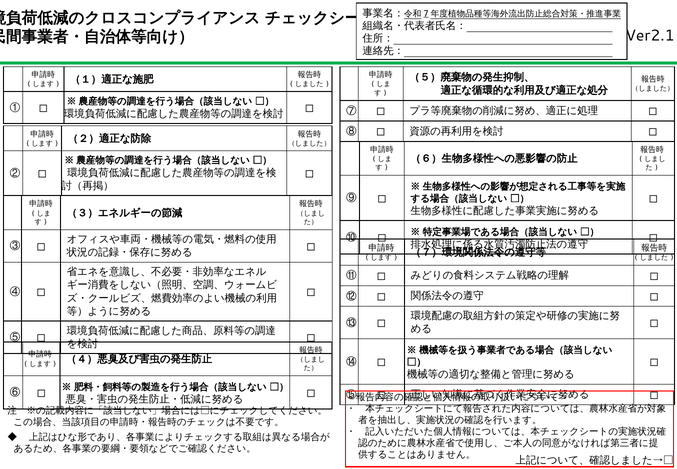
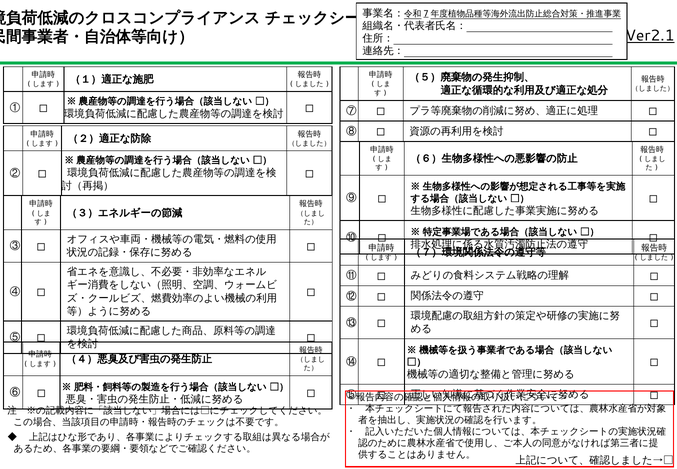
Ver2.1 underline: none -> present (650, 36)
